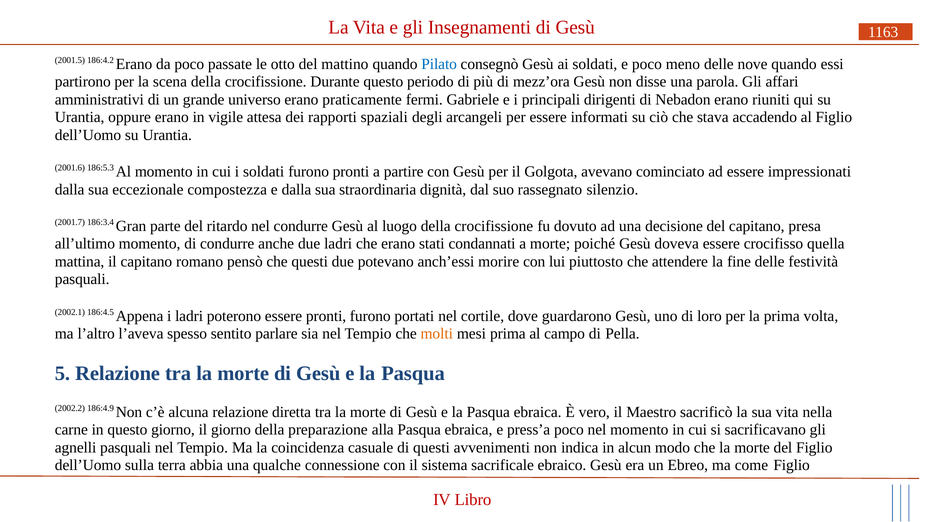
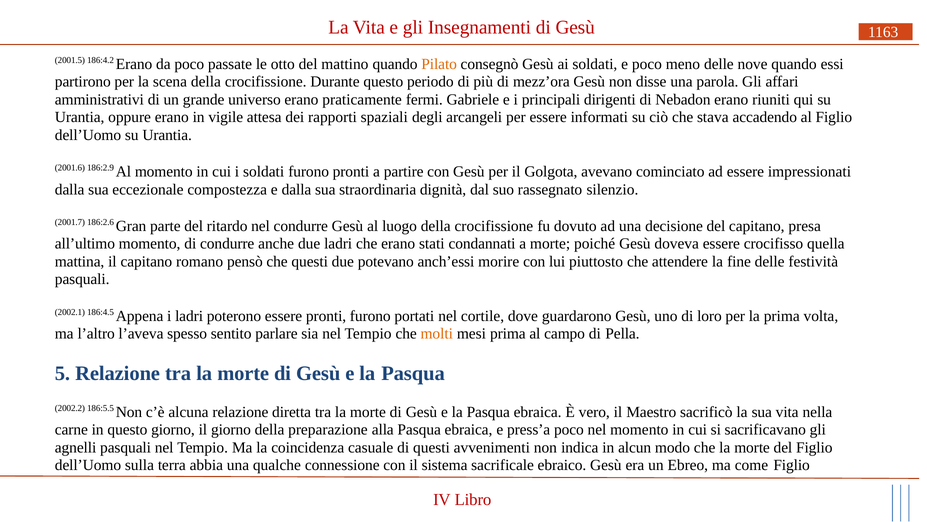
Pilato colour: blue -> orange (439, 64)
186:5.3: 186:5.3 -> 186:2.9 (101, 168)
186:3.4: 186:3.4 -> 186:2.6 (101, 222)
186:4.9: 186:4.9 -> 186:5.5 (101, 408)
